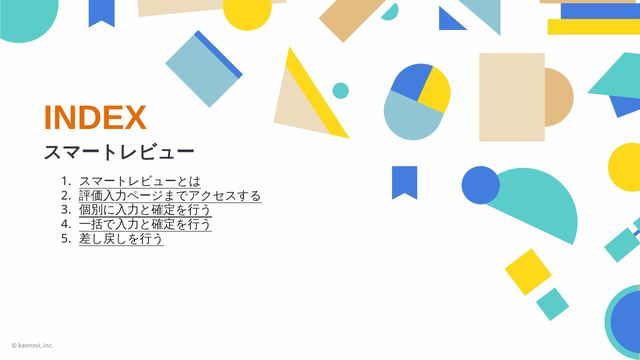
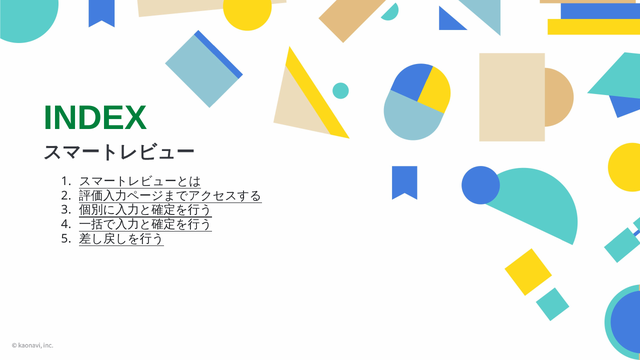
INDEX colour: orange -> green (95, 118)
